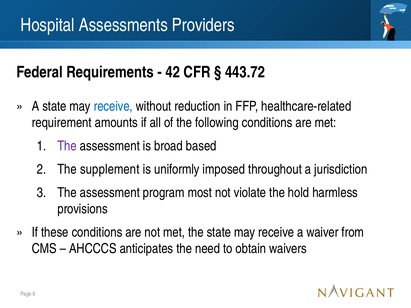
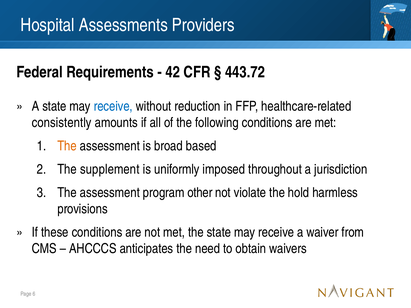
requirement: requirement -> consistently (62, 123)
The colour: purple -> orange (67, 146)
most: most -> other (200, 193)
